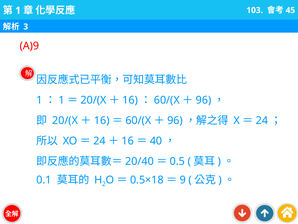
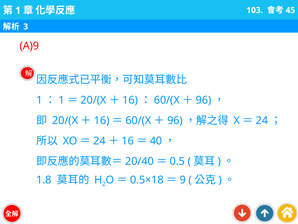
0.1: 0.1 -> 1.8 (44, 179)
